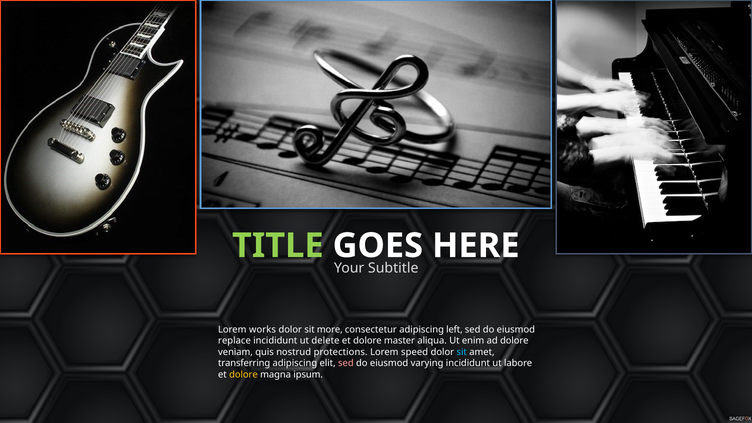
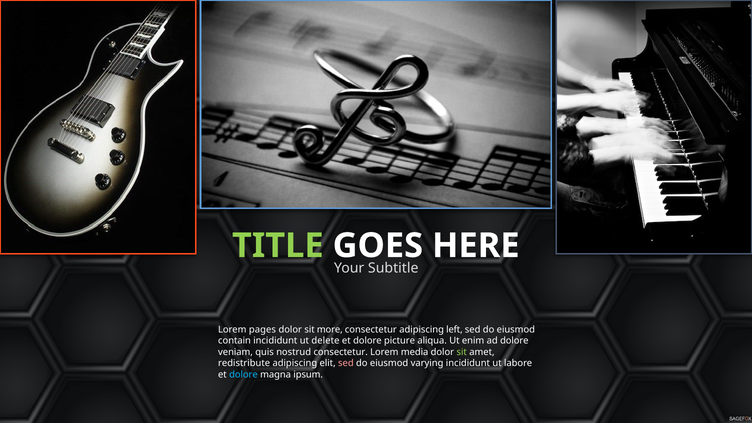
works: works -> pages (262, 330)
replace: replace -> contain (234, 341)
master: master -> picture (400, 341)
nostrud protections: protections -> consectetur (341, 352)
speed: speed -> media (415, 352)
sit colour: light blue -> light green (462, 352)
transferring: transferring -> redistribute (244, 363)
dolore colour: yellow -> light blue (243, 375)
